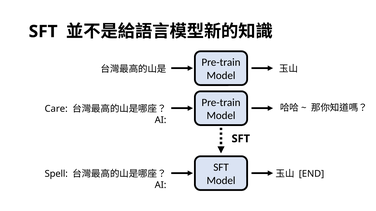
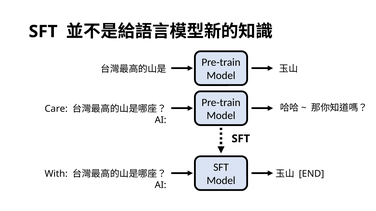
Spell: Spell -> With (56, 174)
